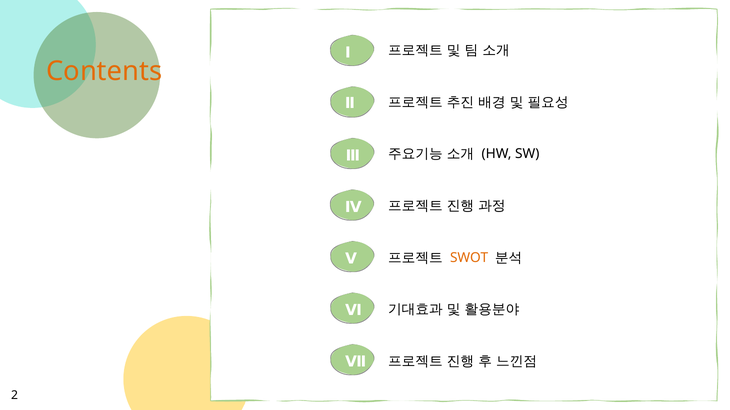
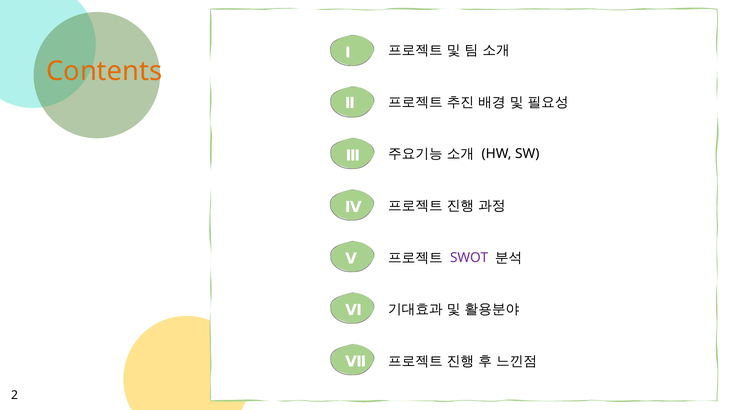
SWOT colour: orange -> purple (469, 258)
